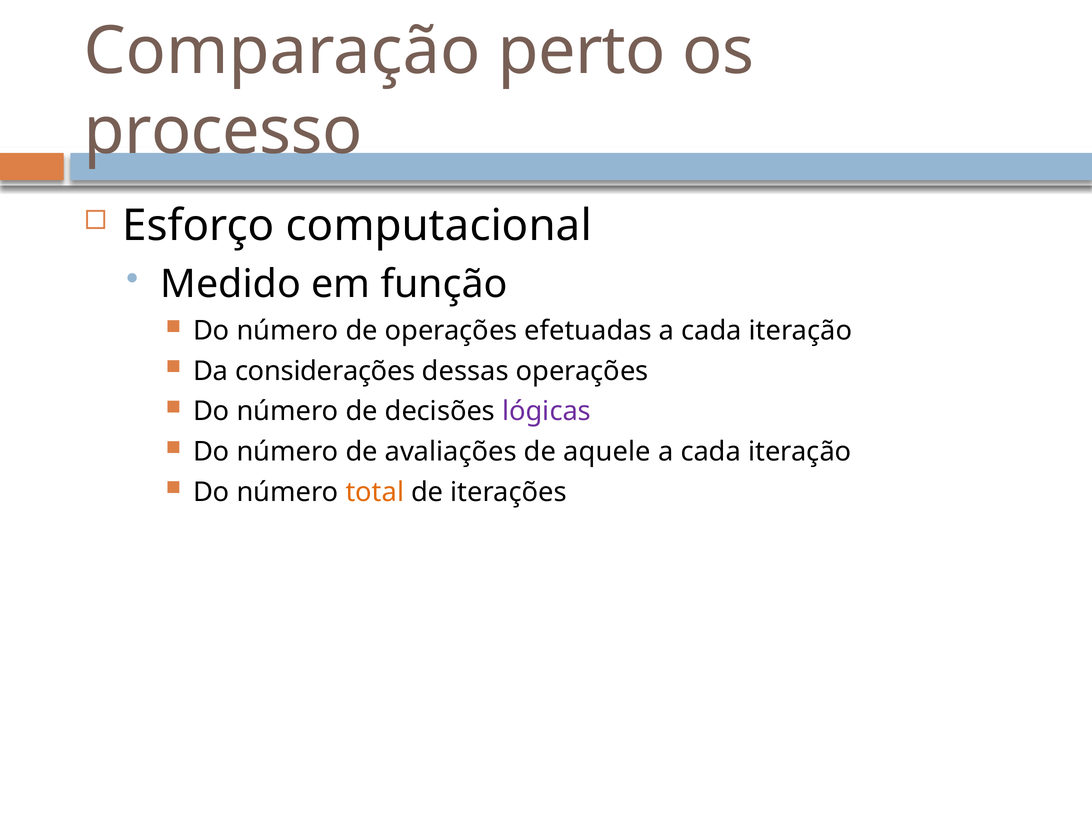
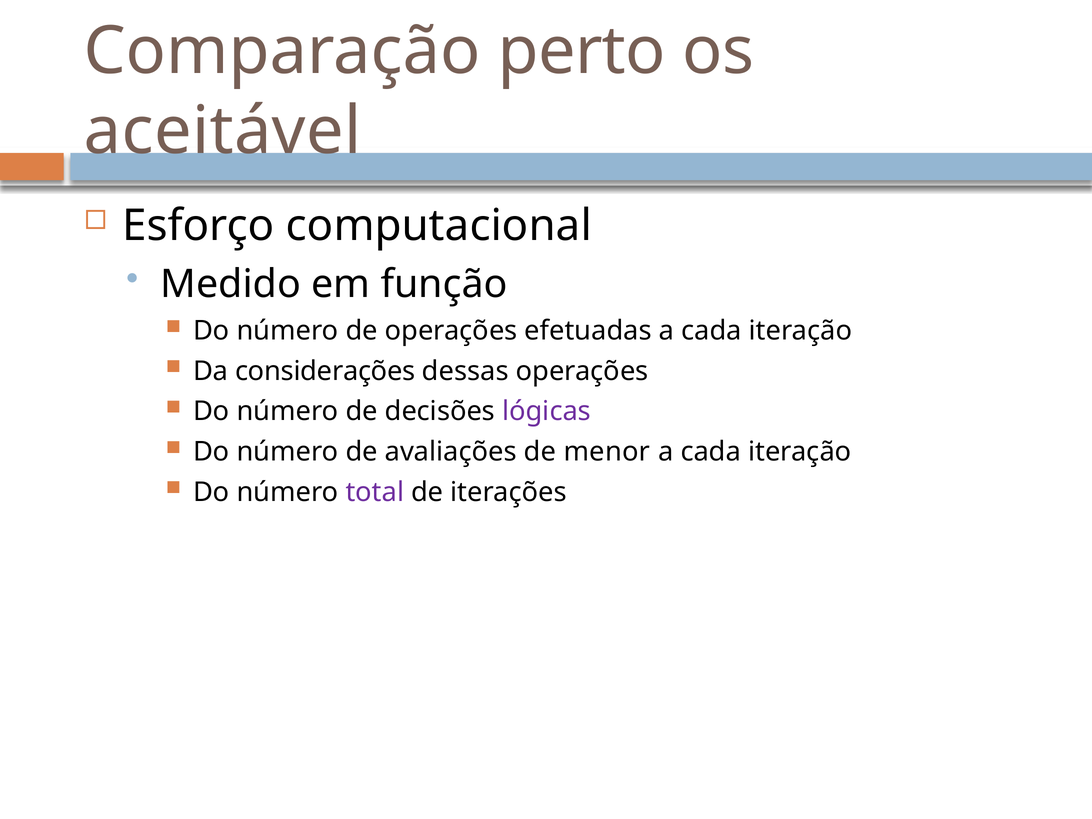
processo: processo -> aceitável (223, 131)
aquele: aquele -> menor (607, 452)
total colour: orange -> purple (375, 492)
